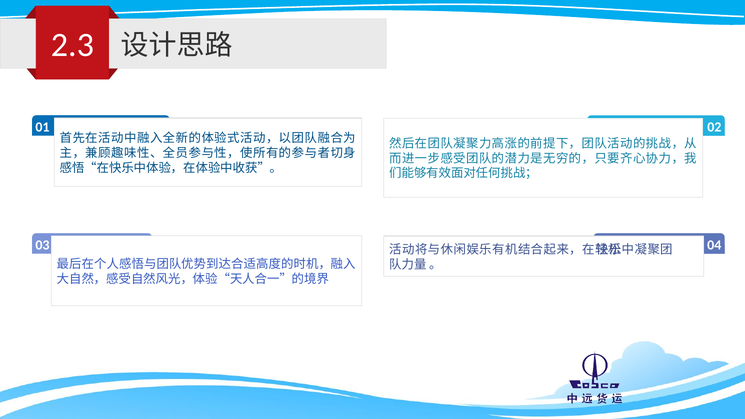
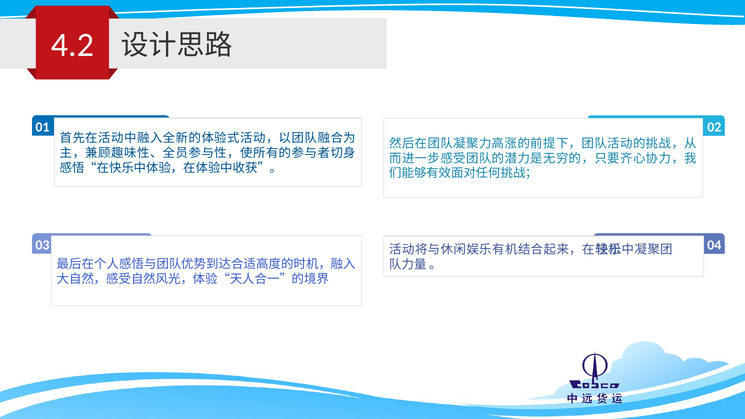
2.3: 2.3 -> 4.2 (72, 45)
